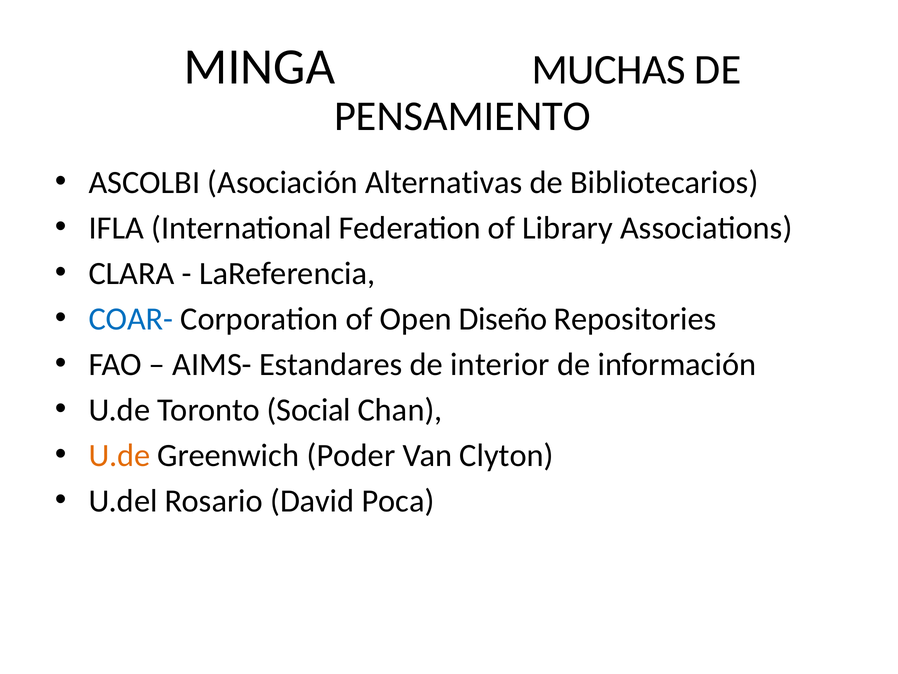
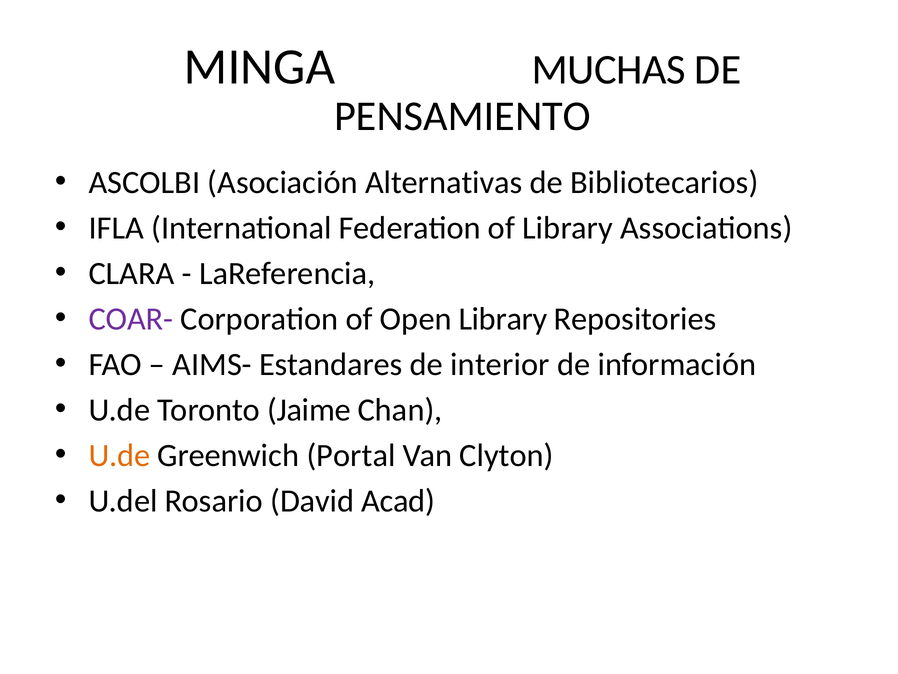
COAR- colour: blue -> purple (131, 319)
Open Diseño: Diseño -> Library (503, 319)
Social: Social -> Jaime (309, 410)
Poder: Poder -> Portal (351, 455)
Poca: Poca -> Acad (398, 500)
